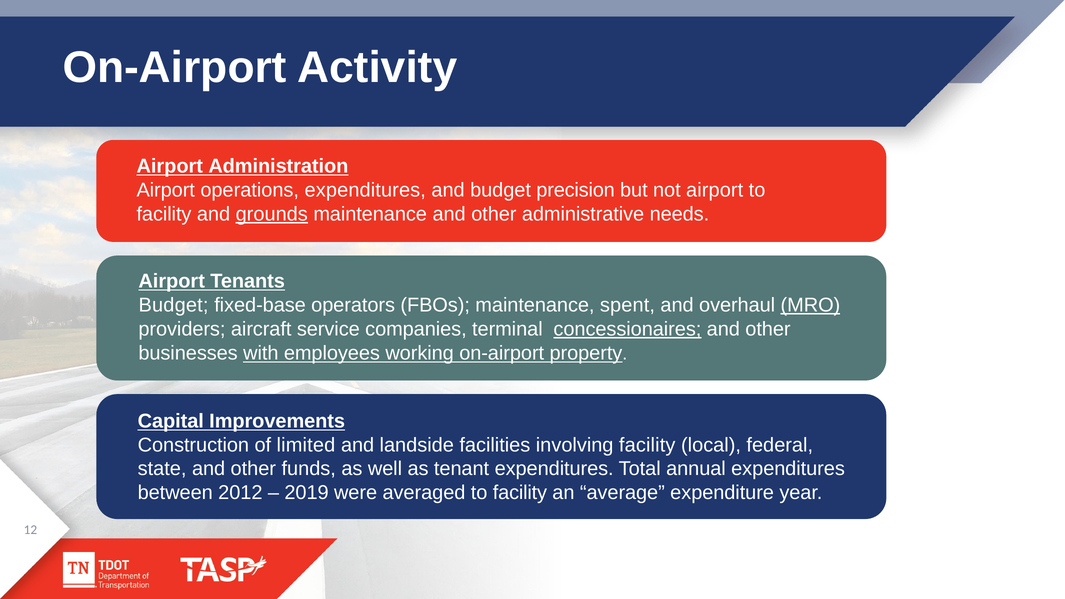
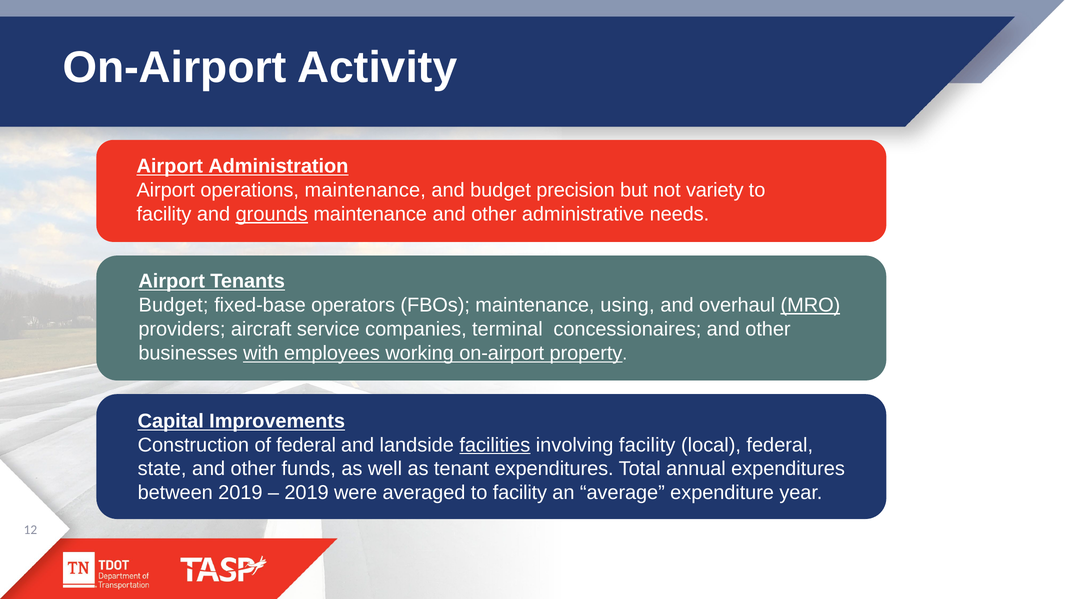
operations expenditures: expenditures -> maintenance (365, 190)
not airport: airport -> variety (715, 190)
spent: spent -> using (627, 305)
concessionaires underline: present -> none (627, 329)
of limited: limited -> federal (306, 445)
facilities underline: none -> present (495, 445)
between 2012: 2012 -> 2019 (240, 493)
